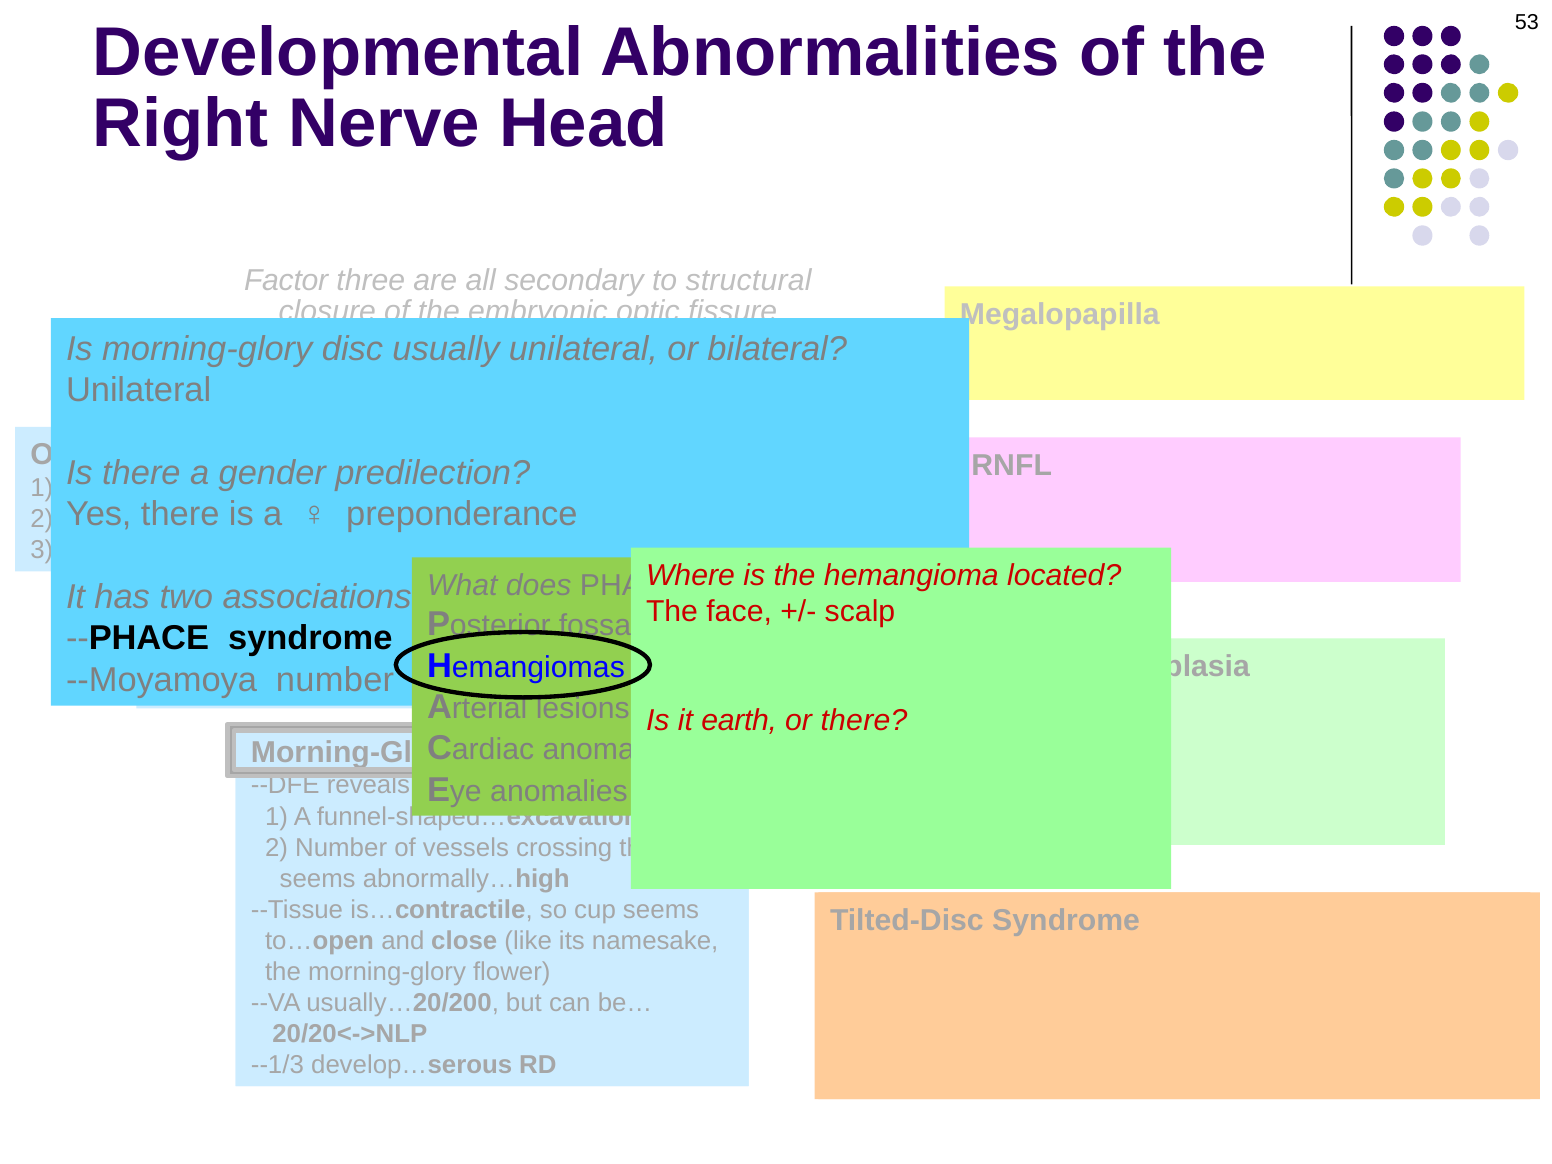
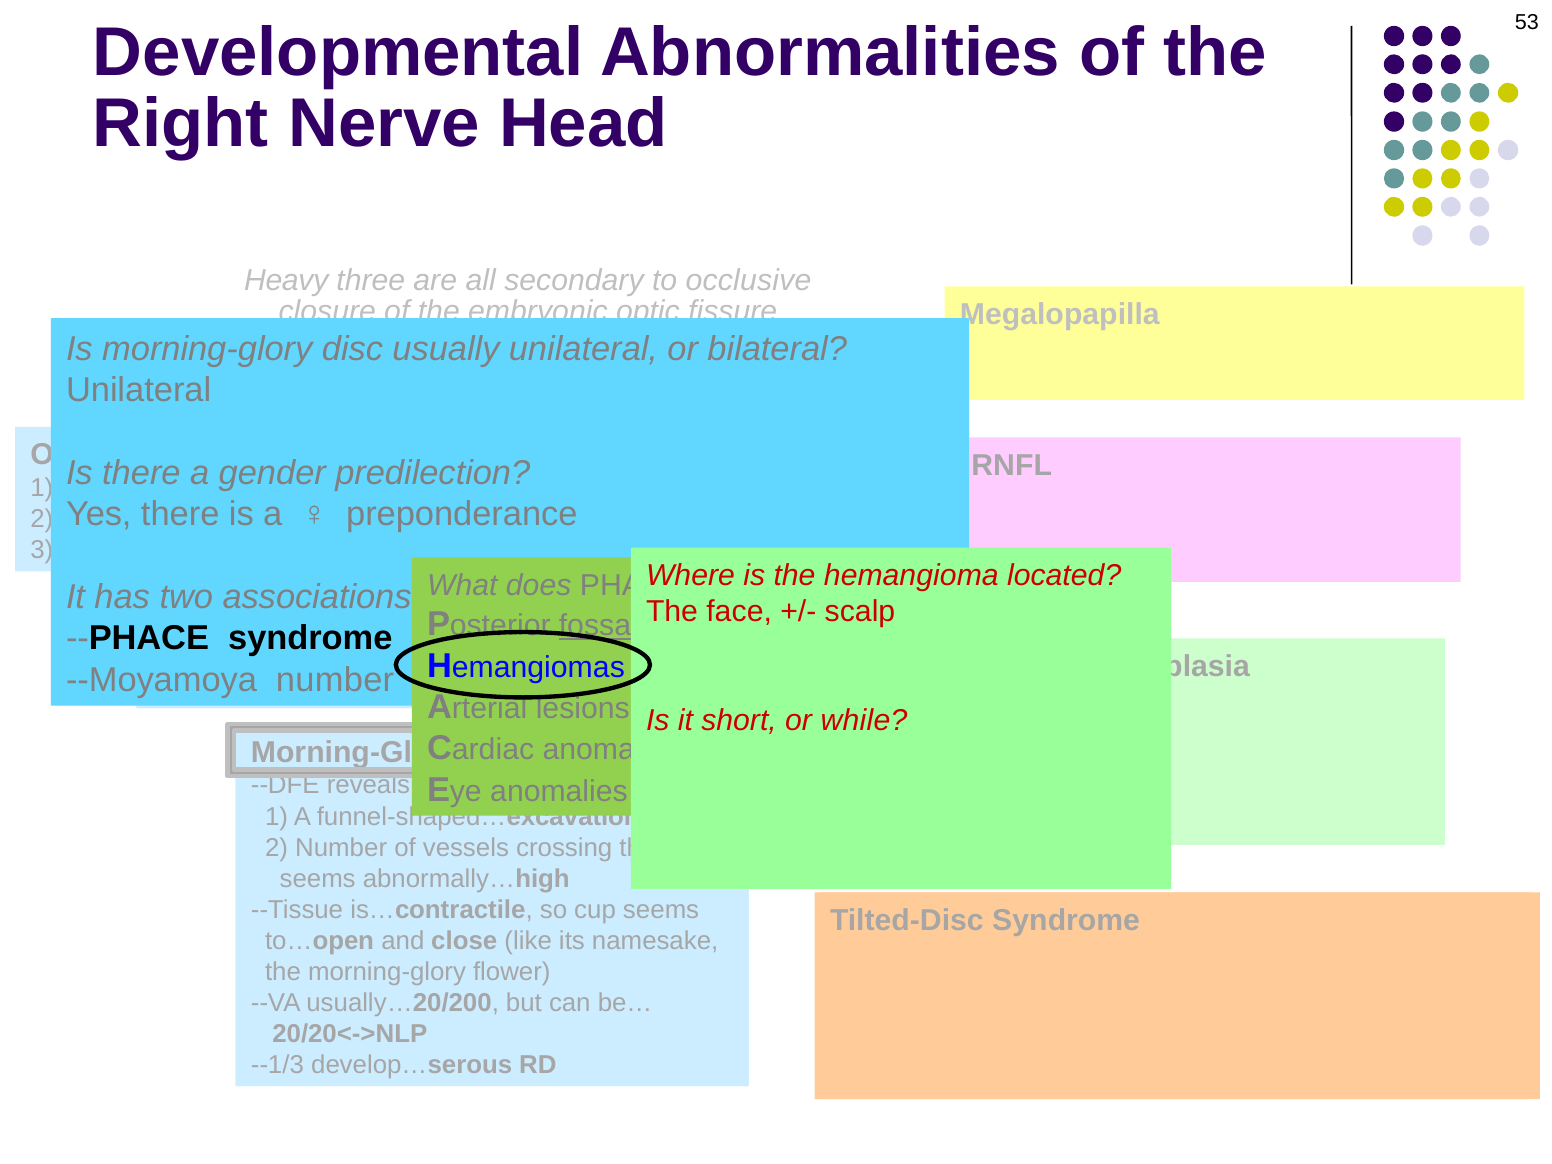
Factor: Factor -> Heavy (286, 281)
structural: structural -> occlusive (749, 281)
fossa underline: none -> present (595, 626)
earth: earth -> short (739, 720)
or there: there -> while (864, 720)
